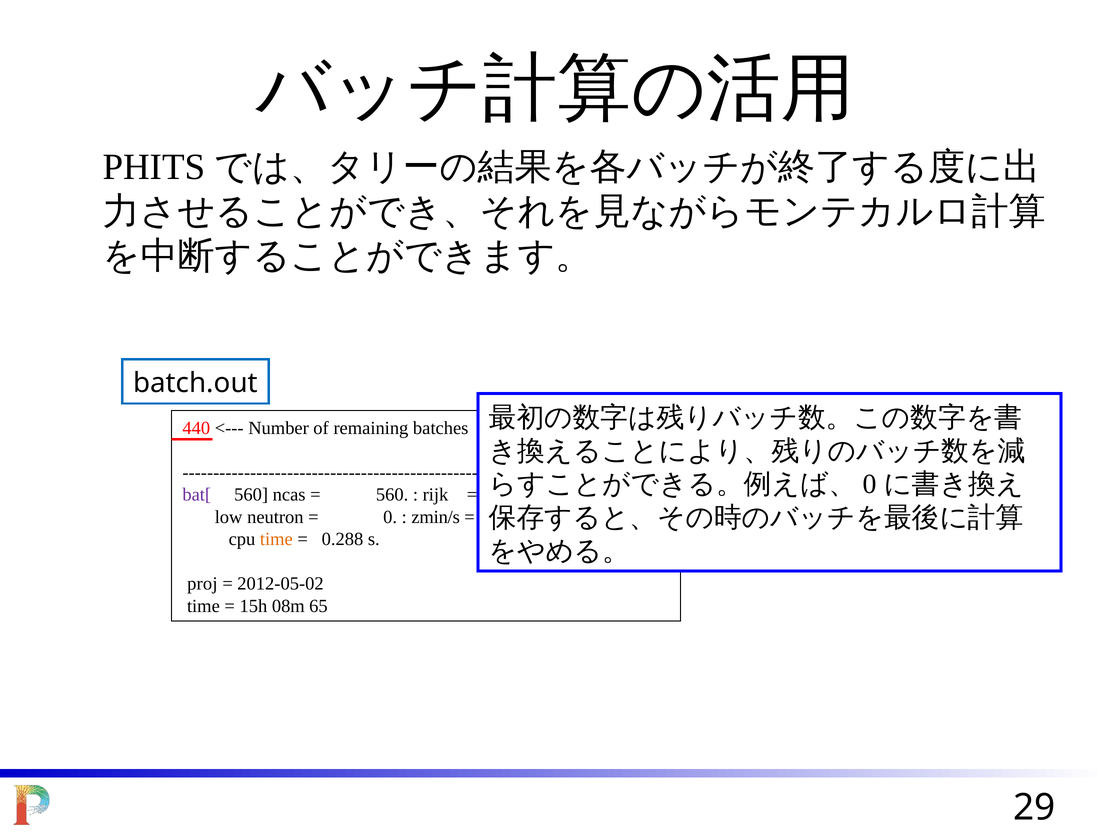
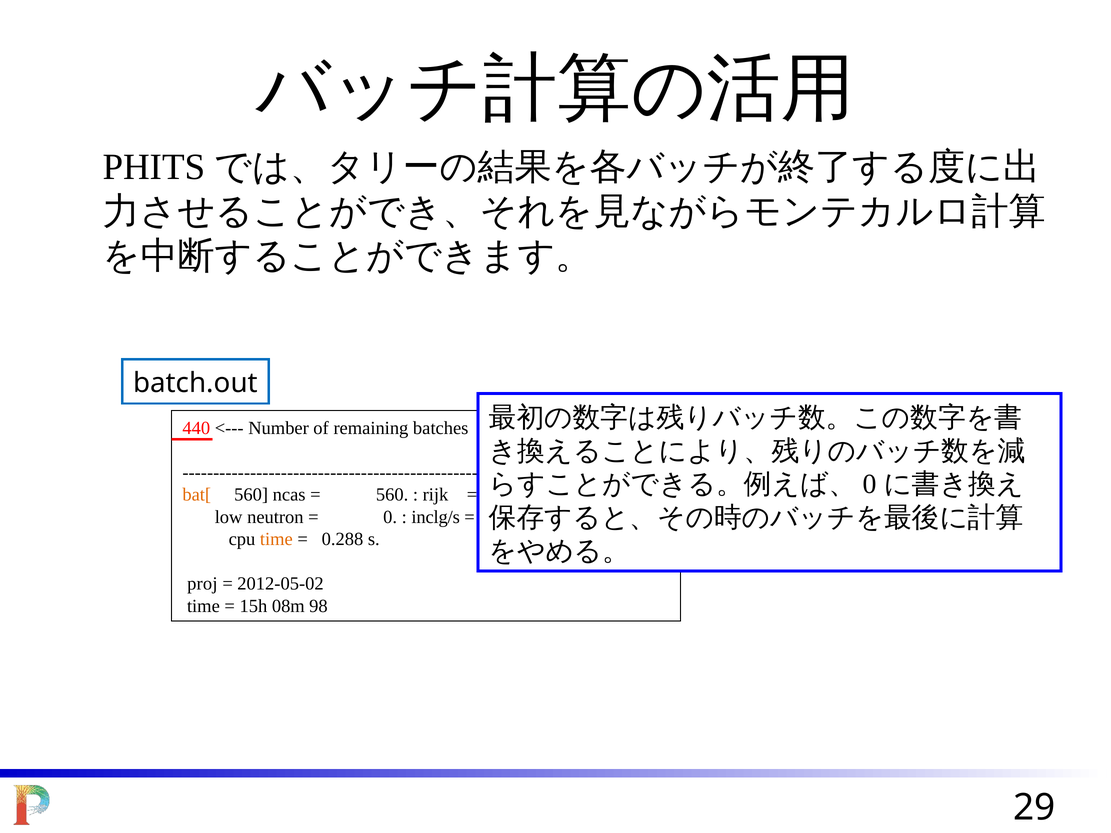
bat[ colour: purple -> orange (197, 495)
zmin/s: zmin/s -> inclg/s (436, 517)
65: 65 -> 98 (318, 606)
